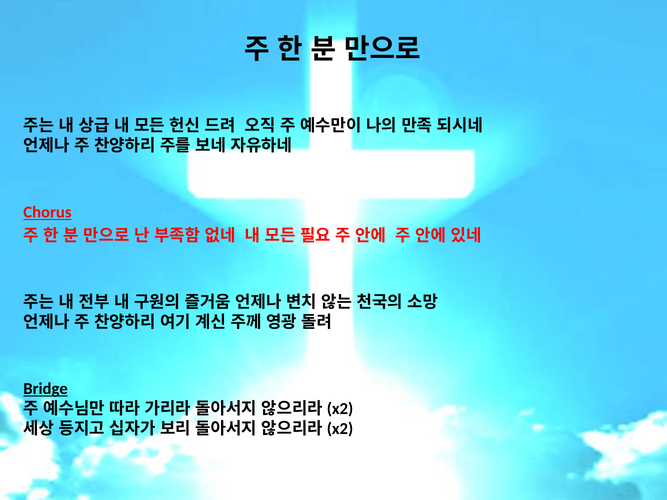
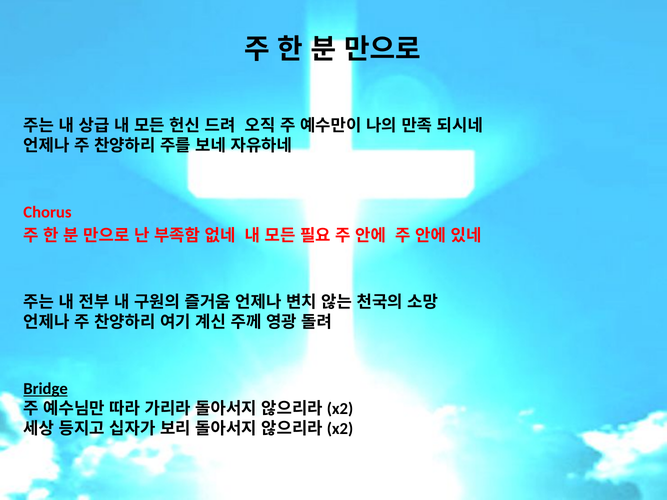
Chorus underline: present -> none (47, 212)
